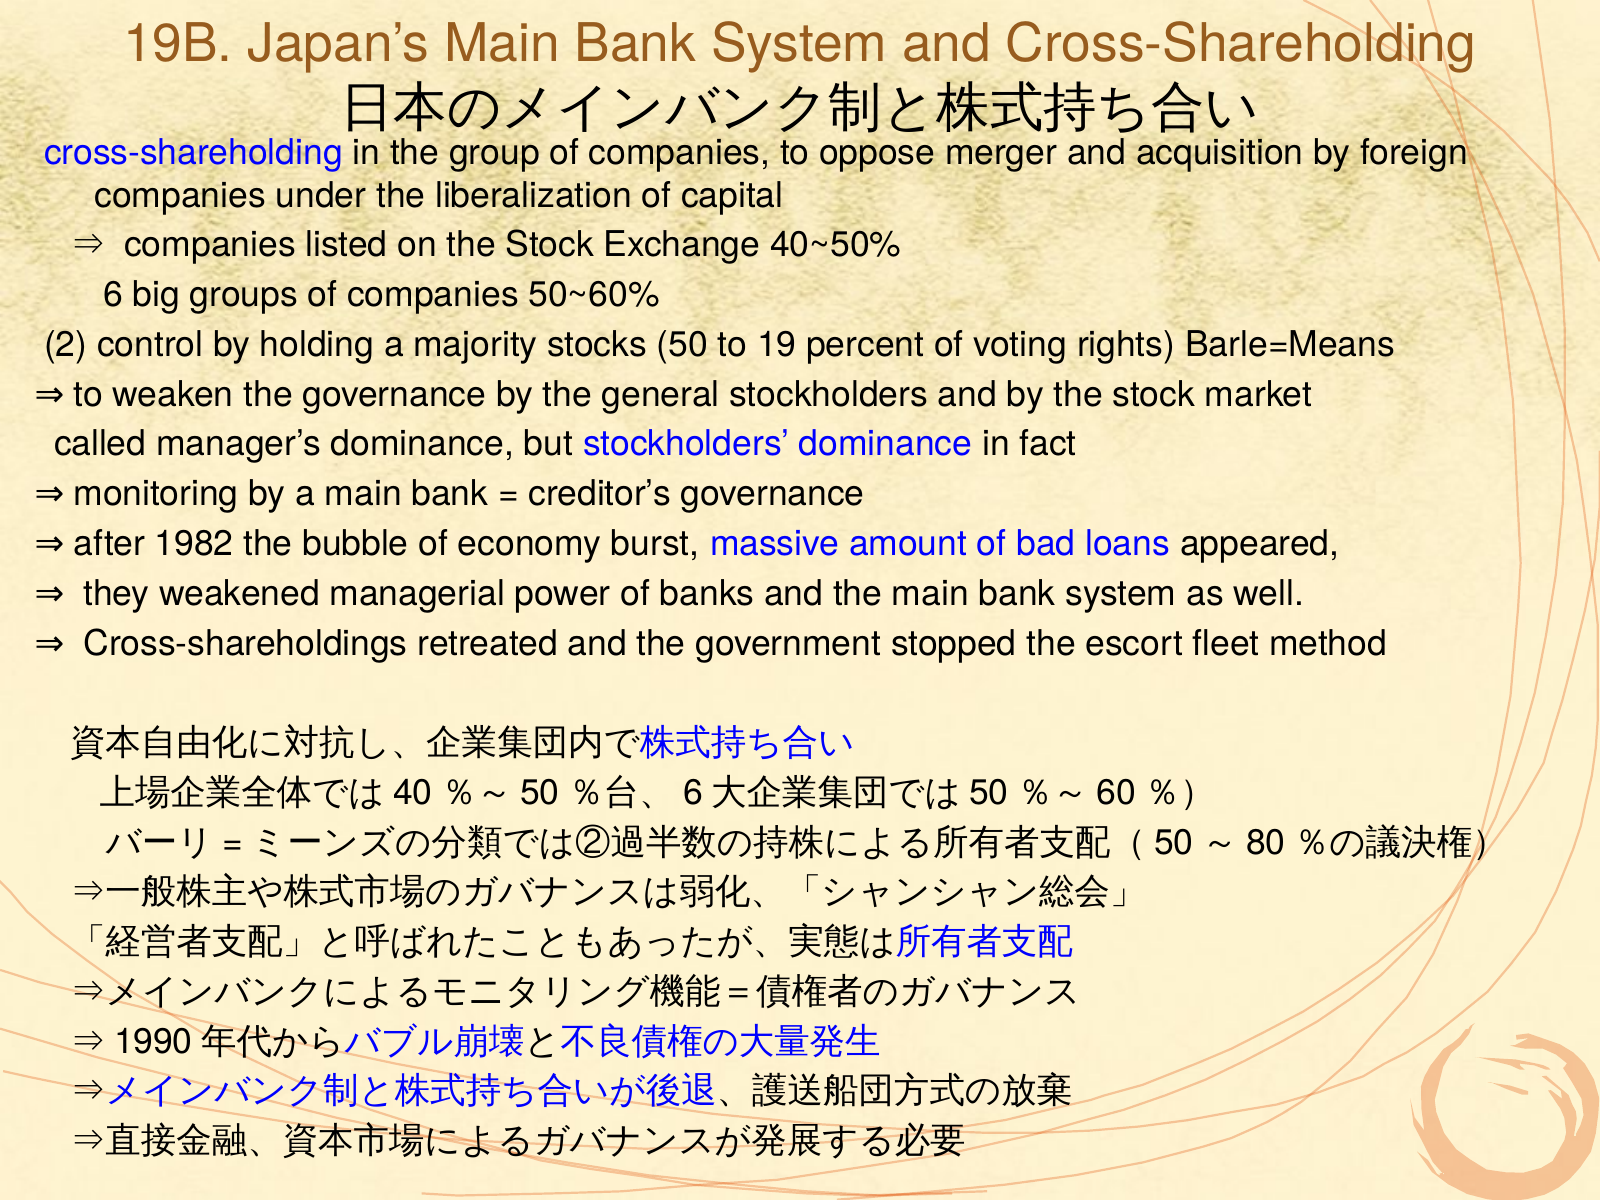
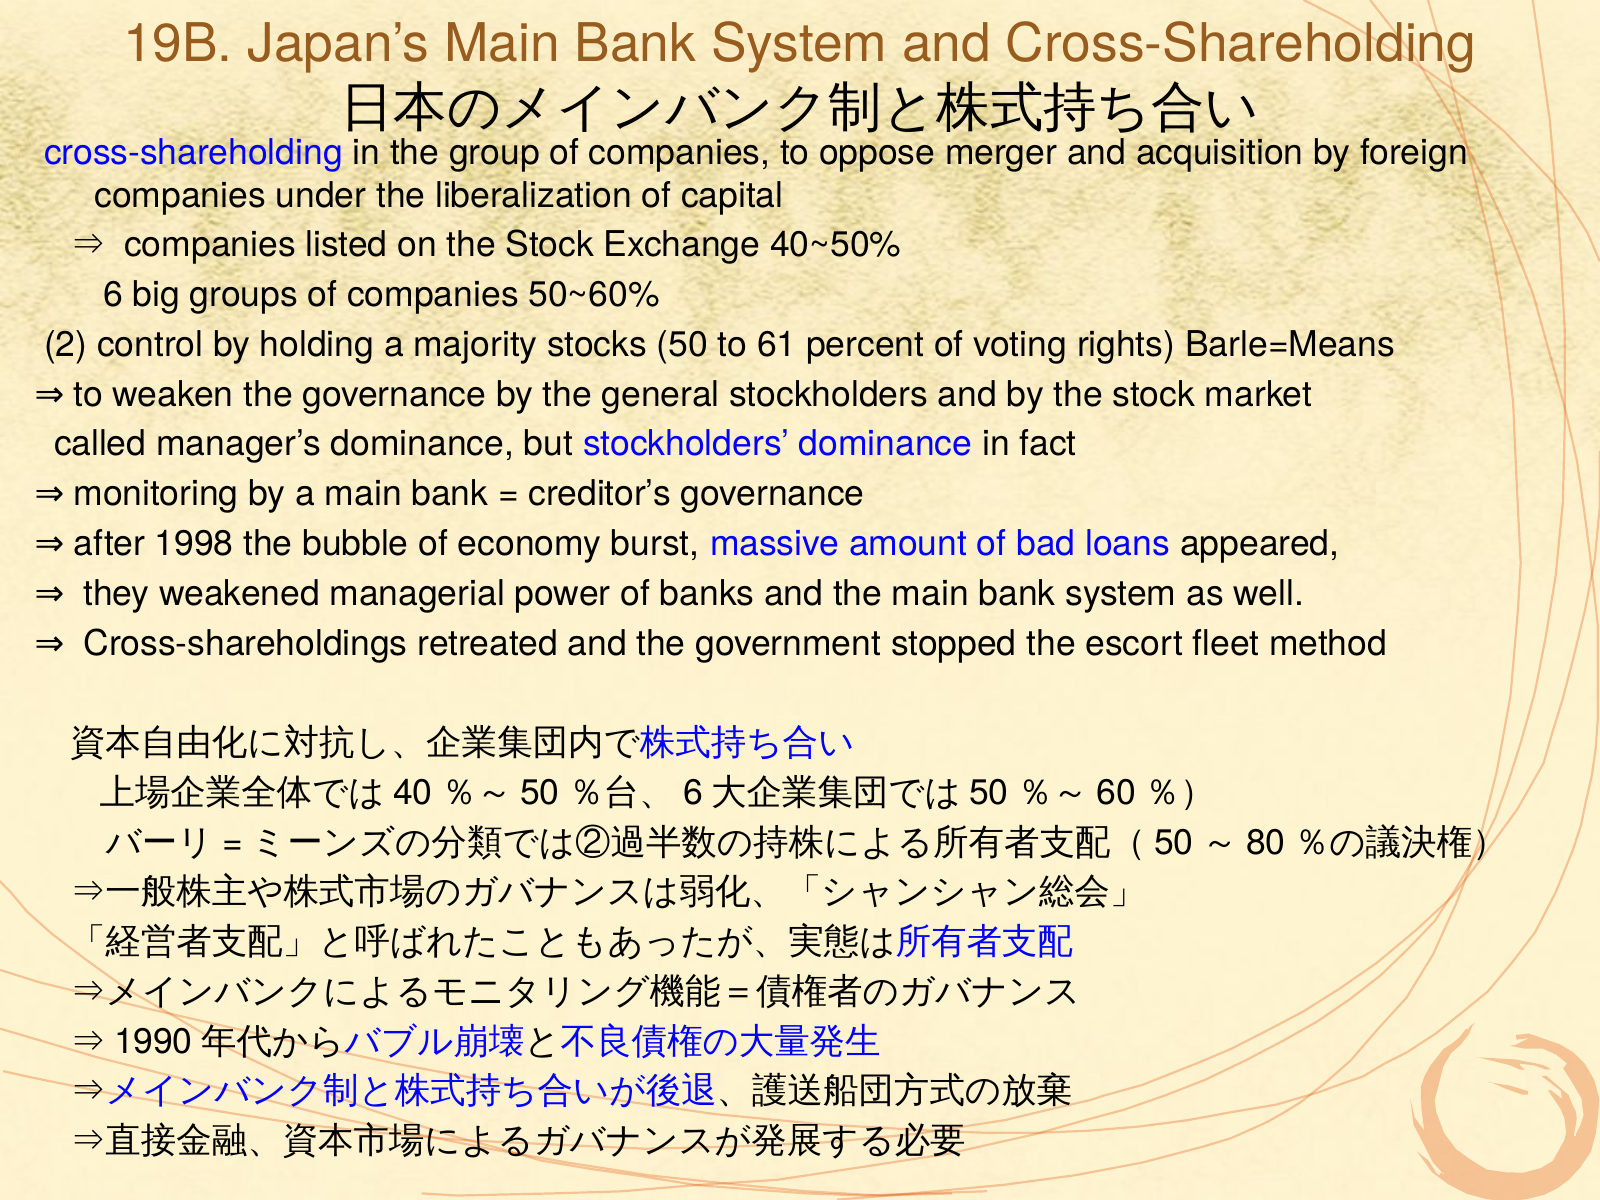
19: 19 -> 61 (777, 345)
1982: 1982 -> 1998 (194, 544)
